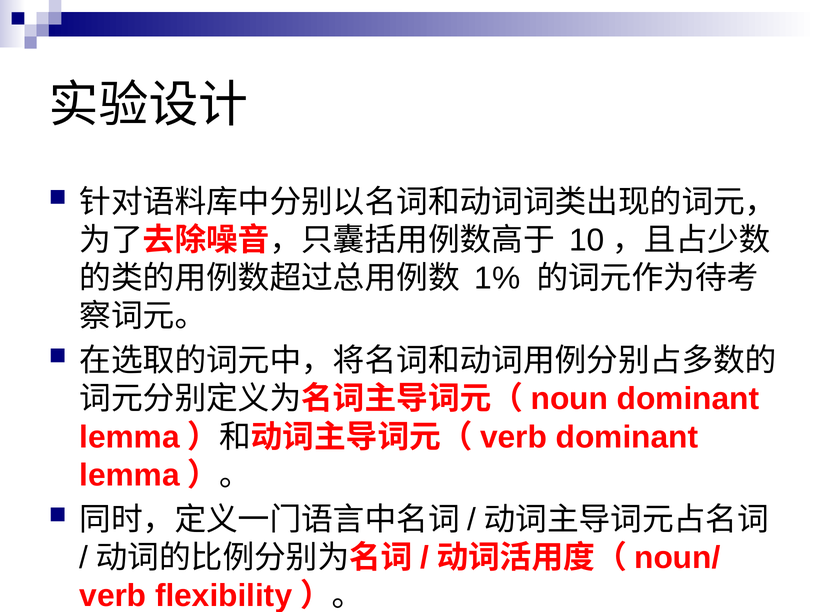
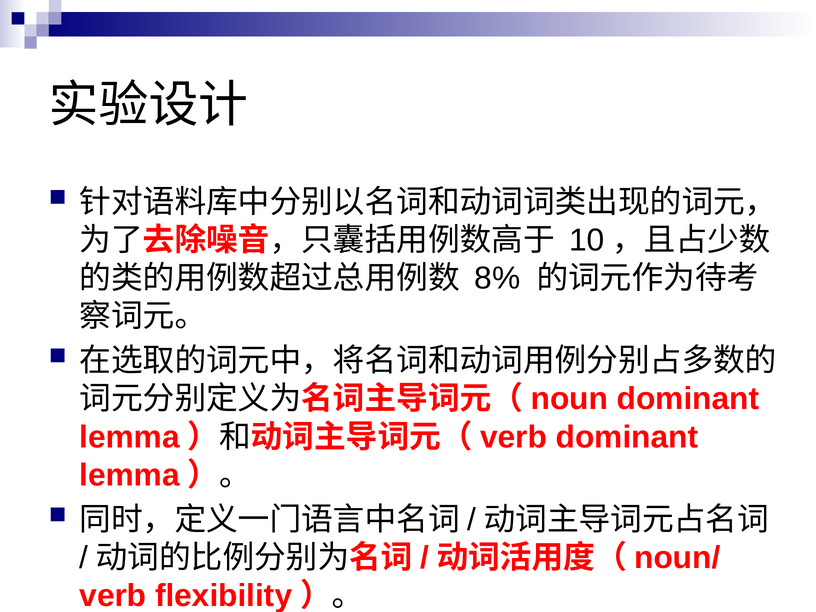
1%: 1% -> 8% (497, 278)
